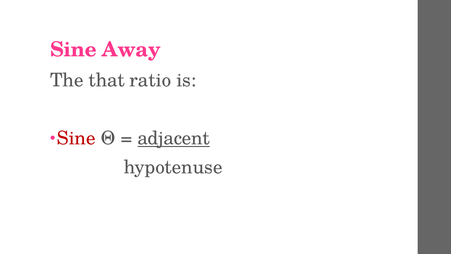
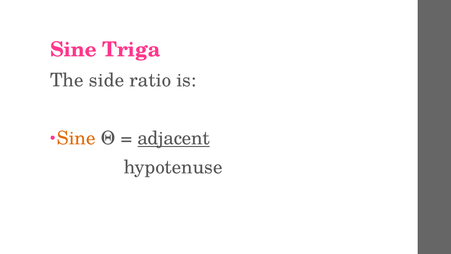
Away: Away -> Triga (131, 50)
that: that -> side (106, 80)
Sine colour: red -> orange (76, 138)
